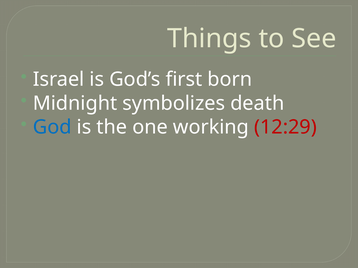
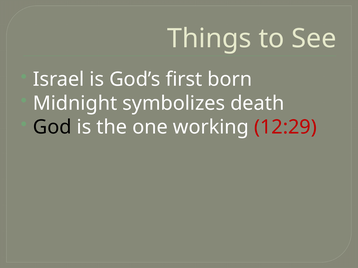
God colour: blue -> black (52, 127)
